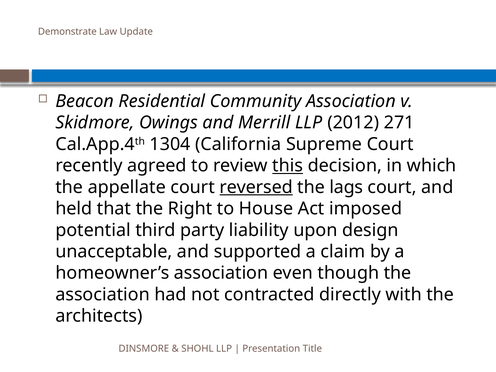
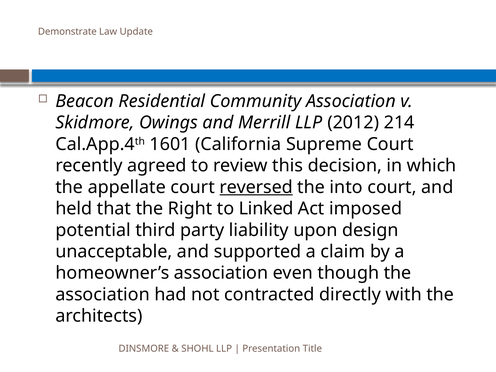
271: 271 -> 214 (399, 123)
1304: 1304 -> 1601 (170, 144)
this underline: present -> none (288, 166)
lags: lags -> into (346, 187)
House: House -> Linked (266, 209)
